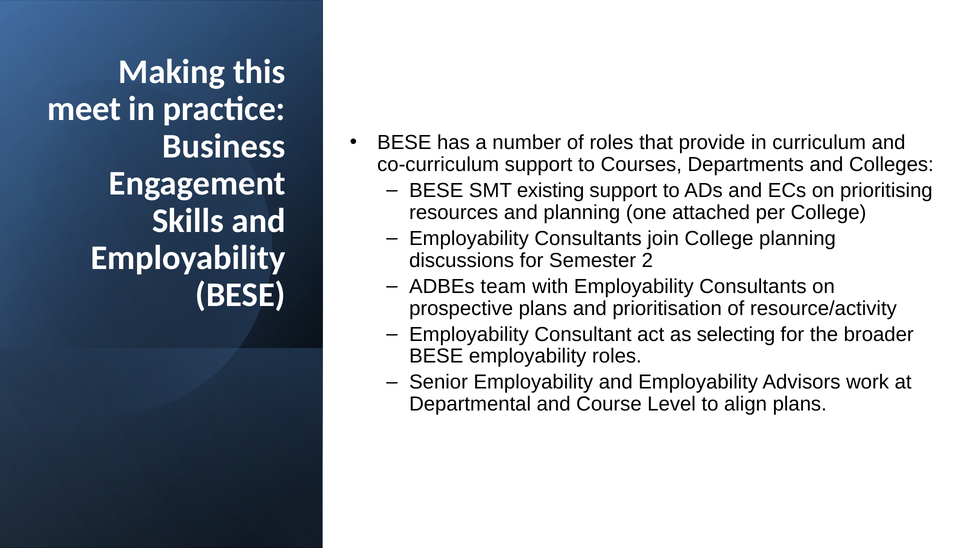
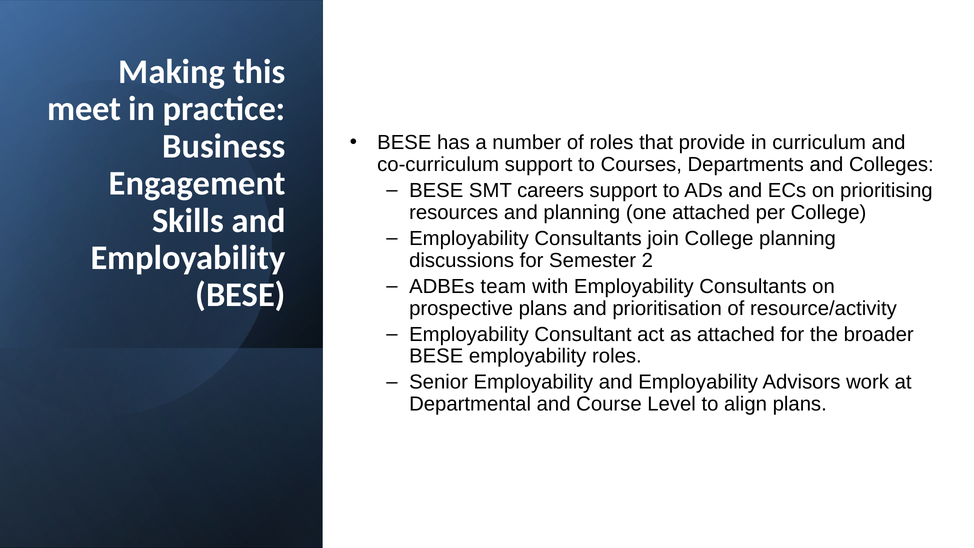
existing: existing -> careers (551, 190)
as selecting: selecting -> attached (736, 334)
